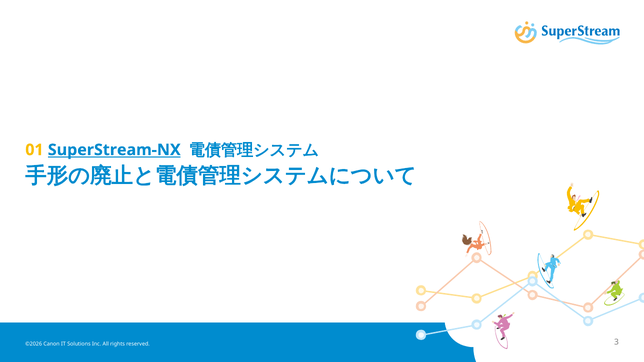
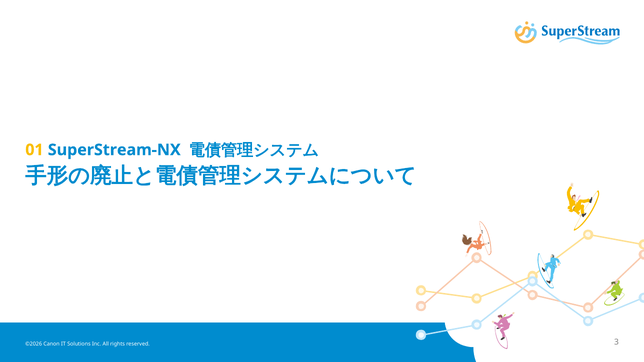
SuperStream-NX underline: present -> none (114, 150)
